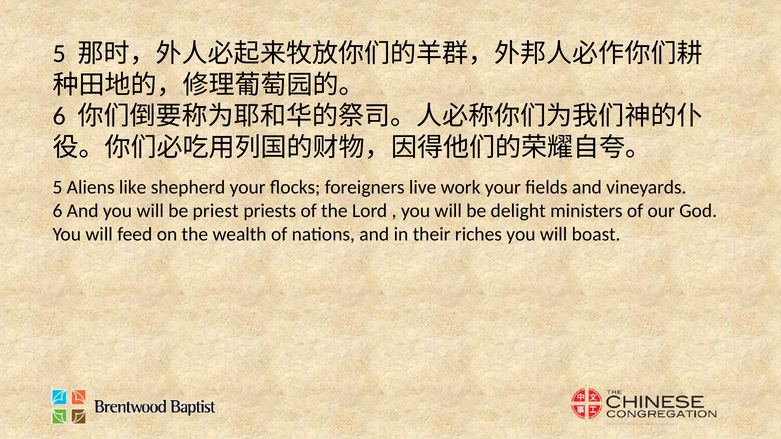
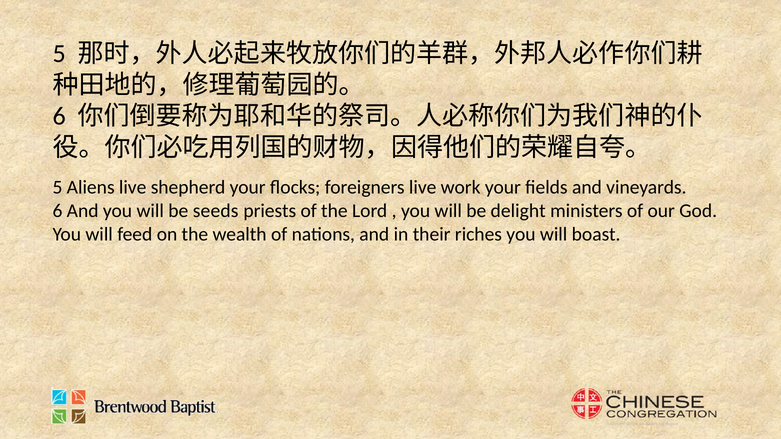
Aliens like: like -> live (133, 187)
priest: priest -> seeds (216, 211)
